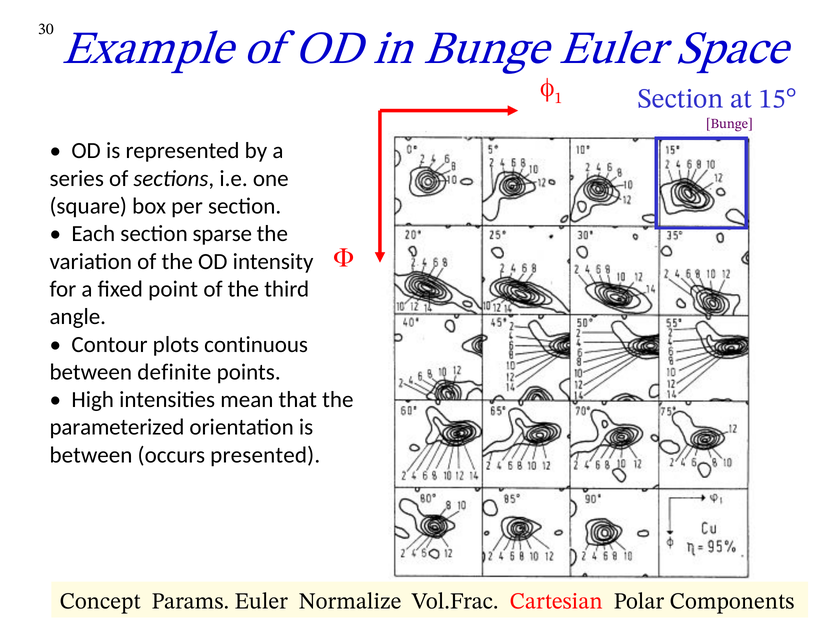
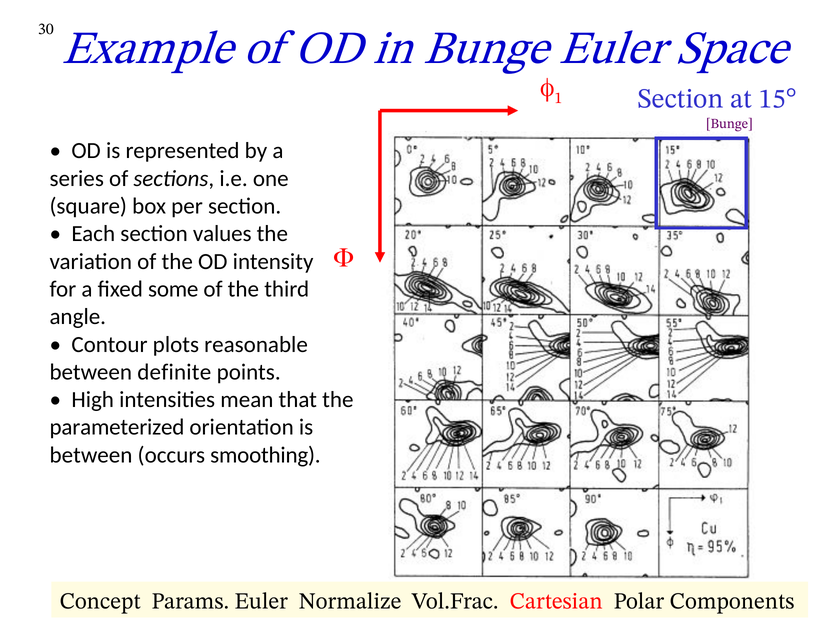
sparse: sparse -> values (222, 234)
point: point -> some (173, 289)
continuous: continuous -> reasonable (256, 344)
presented: presented -> smoothing (265, 455)
